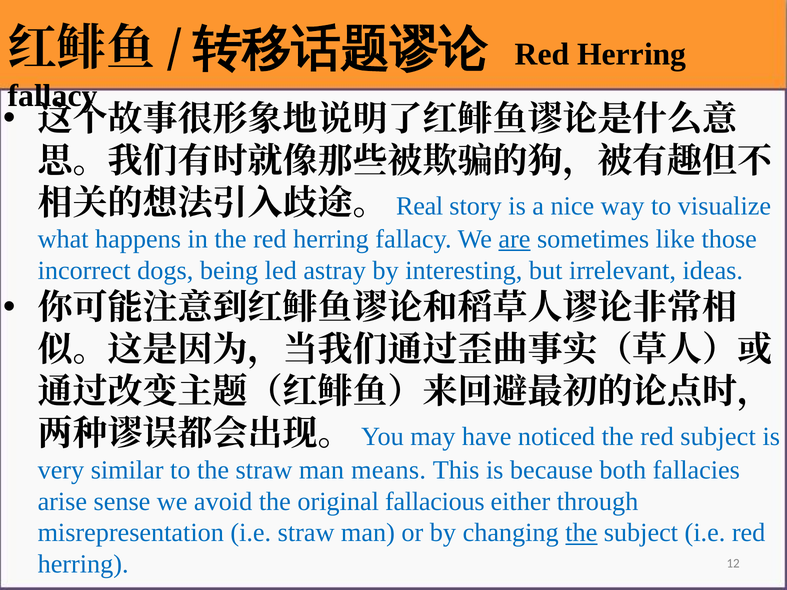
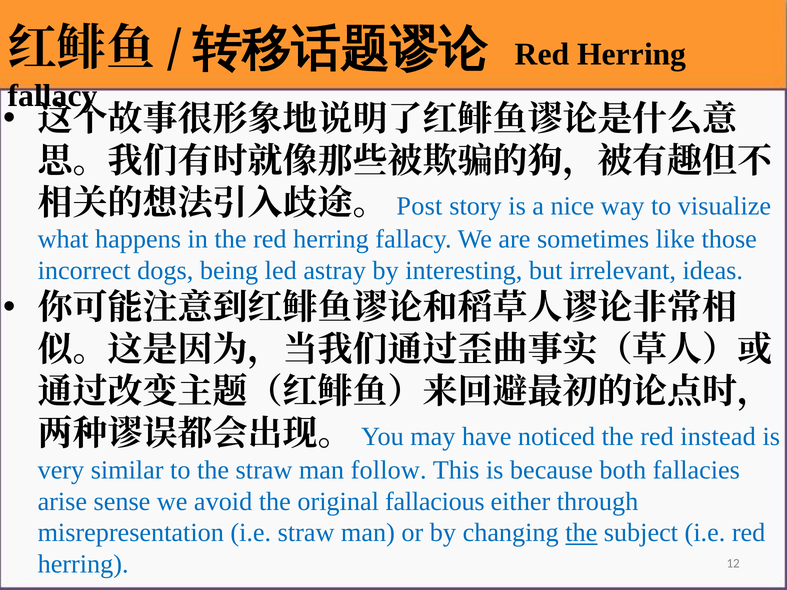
Real: Real -> Post (419, 206)
are underline: present -> none (514, 239)
red subject: subject -> instead (718, 437)
means: means -> follow (389, 470)
